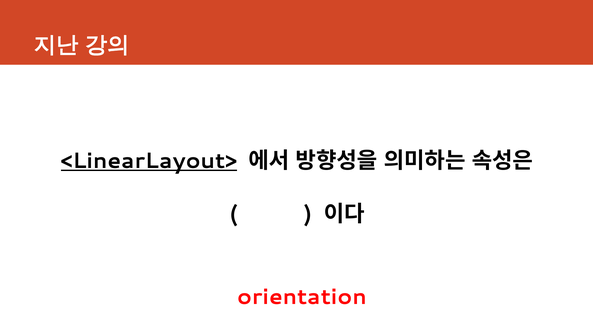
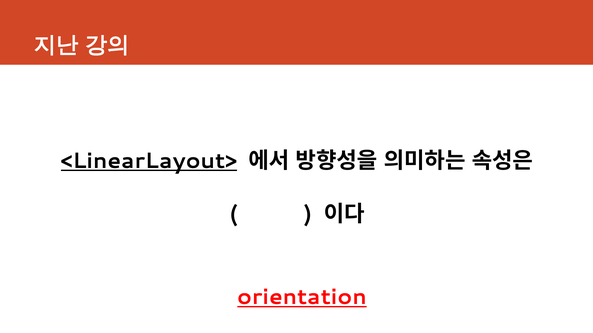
orientation underline: none -> present (302, 298)
